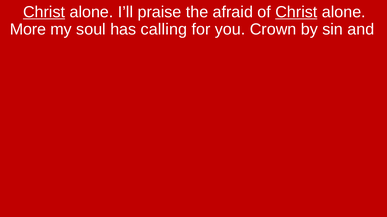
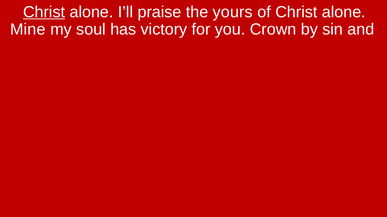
afraid: afraid -> yours (233, 12)
Christ underline: present -> none (296, 12)
More: More -> Mine (28, 29)
calling: calling -> victory (164, 29)
